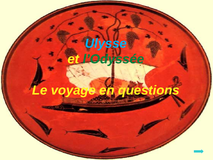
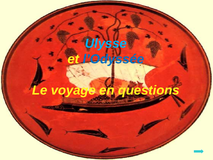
l’Odyssée colour: green -> blue (113, 59)
